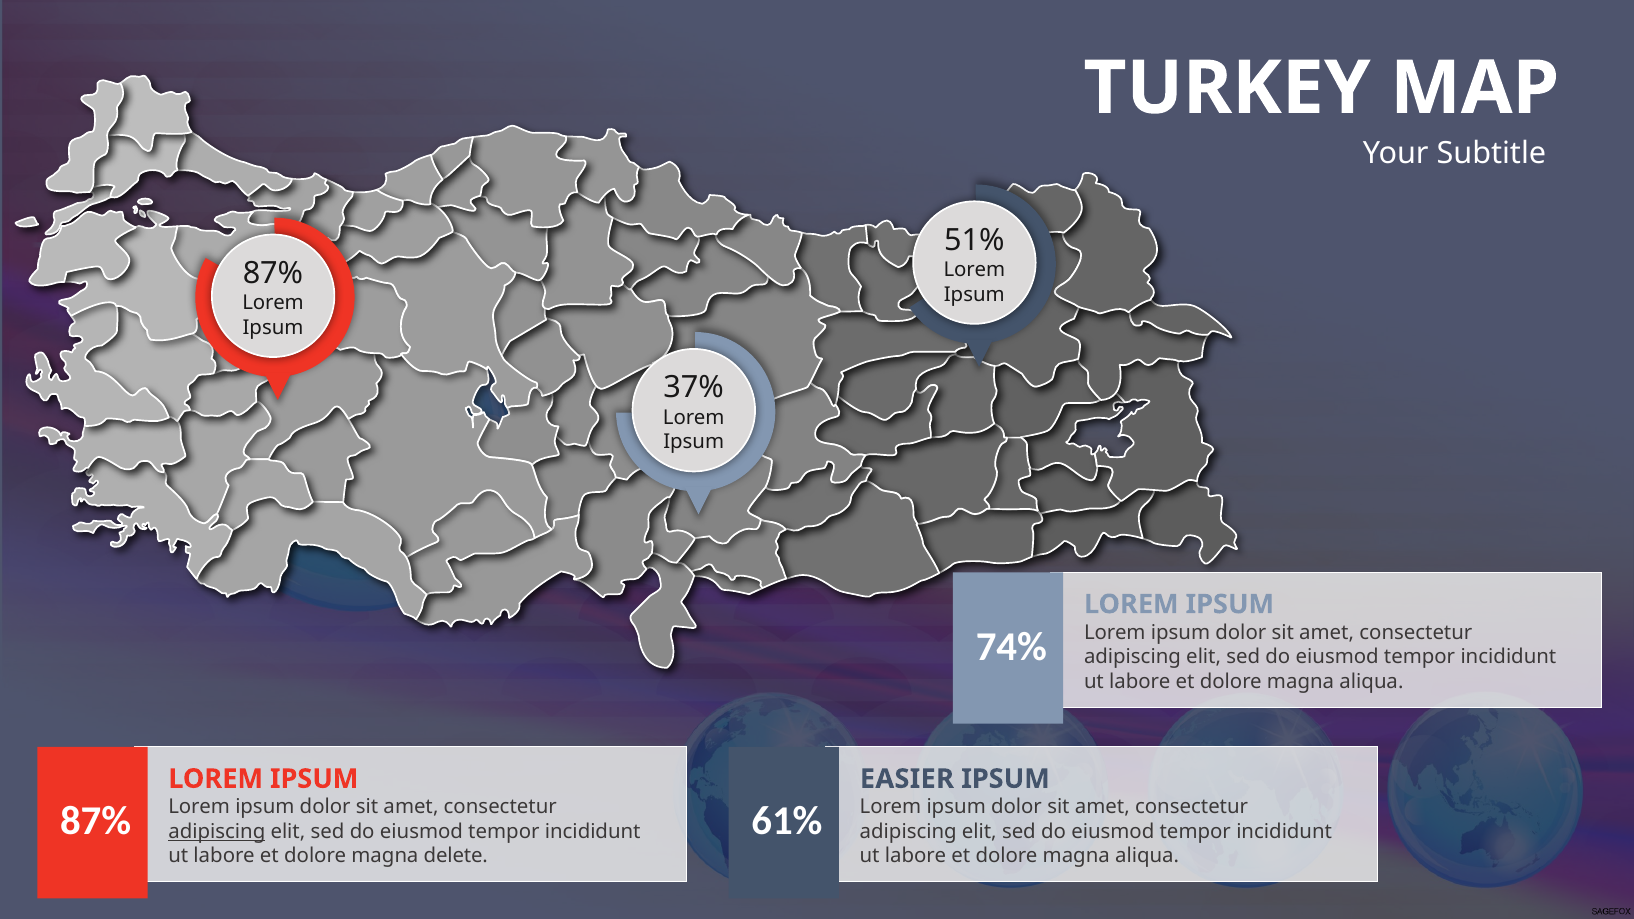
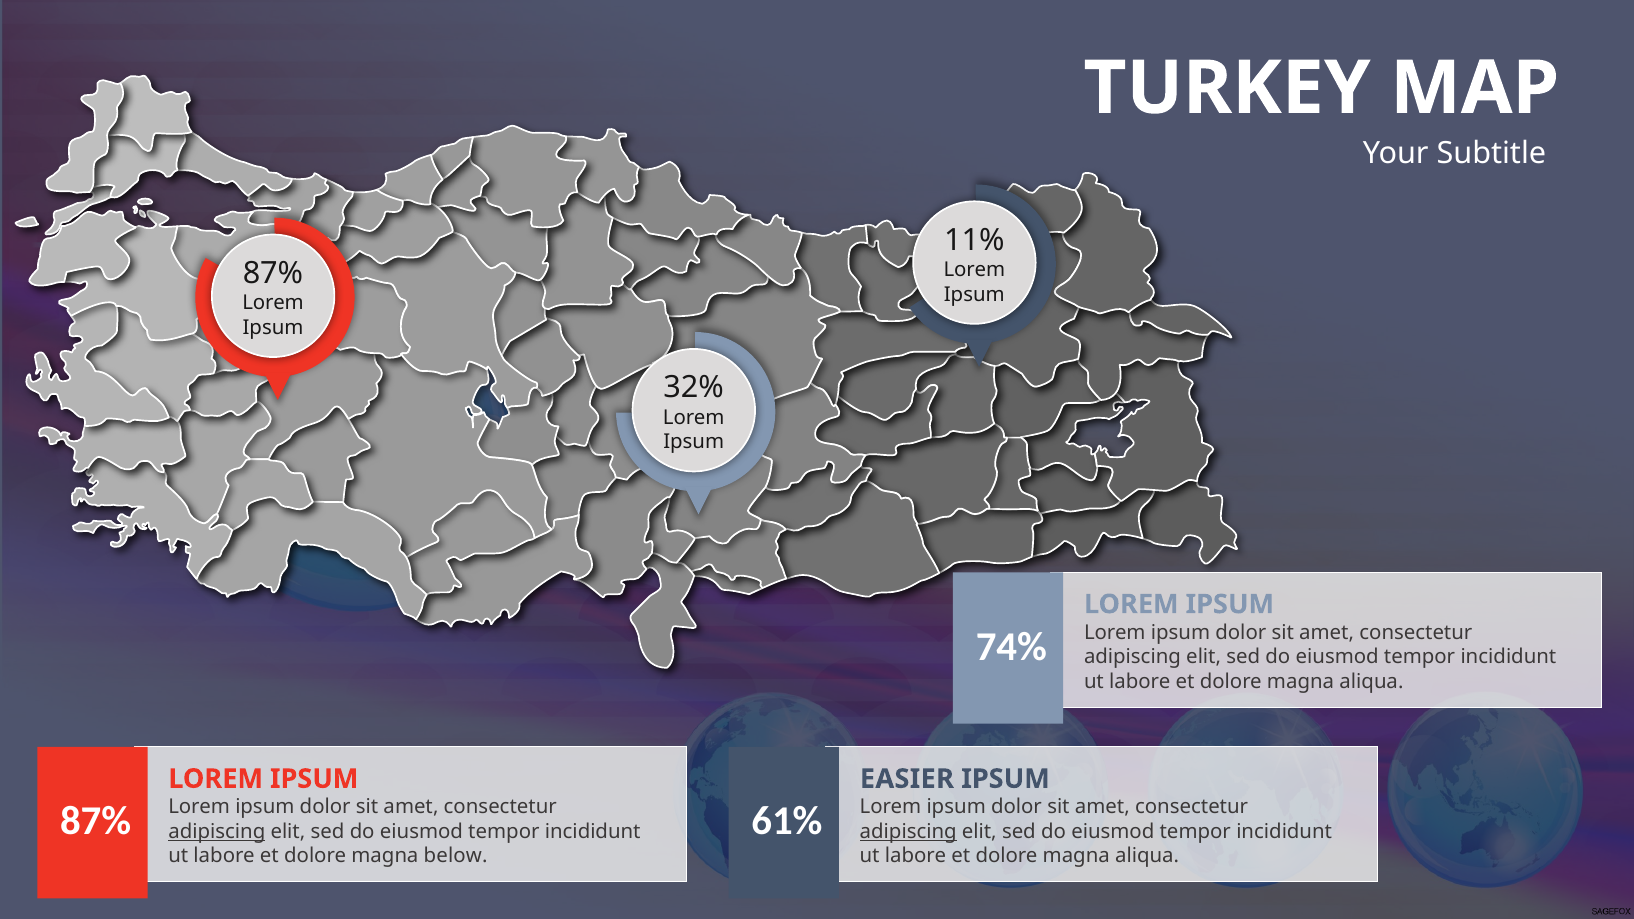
51%: 51% -> 11% (974, 240)
37%: 37% -> 32% (694, 388)
adipiscing underline: none -> present (908, 832)
delete: delete -> below (456, 856)
